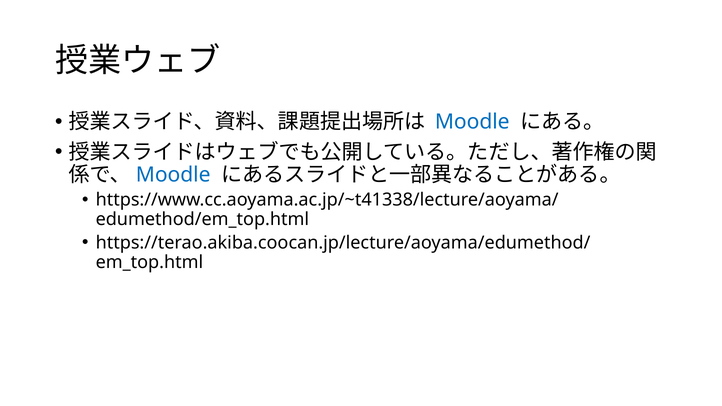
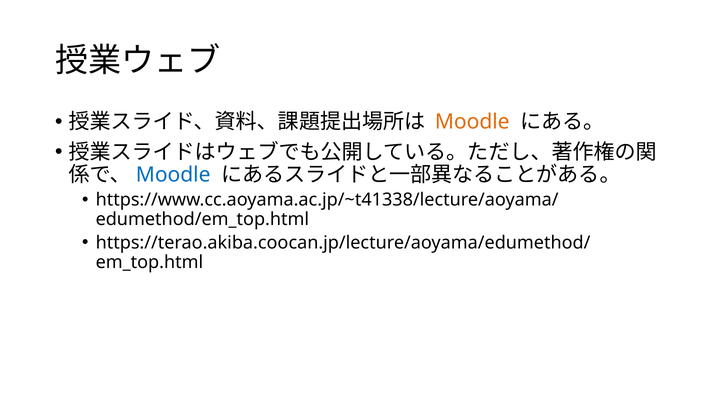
Moodle colour: blue -> orange (472, 122)
